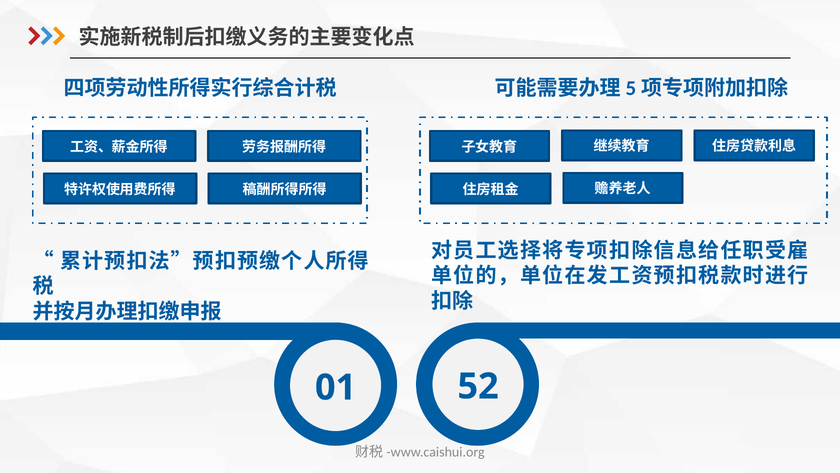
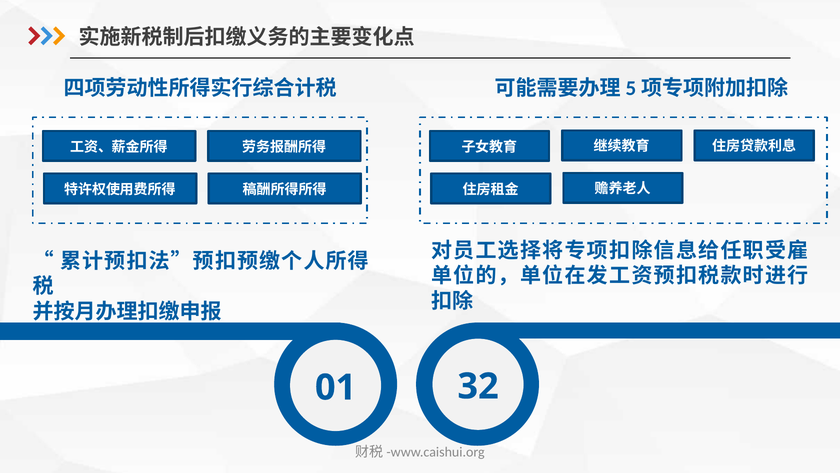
52: 52 -> 32 (478, 386)
